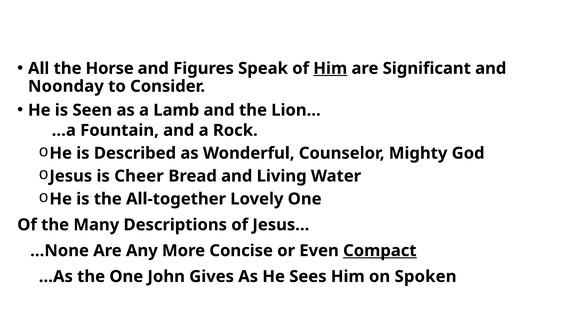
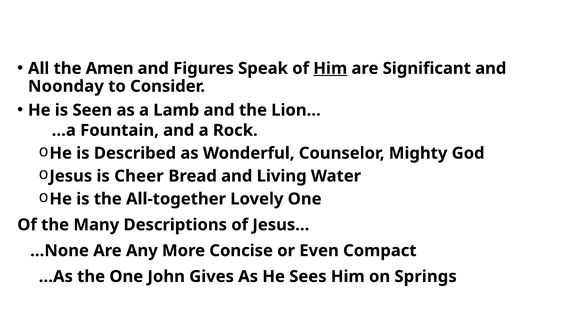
Horse: Horse -> Amen (110, 68)
Compact underline: present -> none (380, 251)
Spoken: Spoken -> Springs (426, 277)
